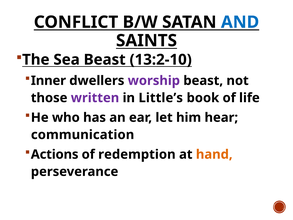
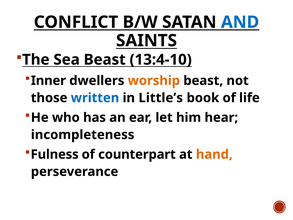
13:2-10: 13:2-10 -> 13:4-10 (161, 60)
worship colour: purple -> orange (154, 81)
written colour: purple -> blue (95, 98)
communication: communication -> incompleteness (83, 135)
Actions: Actions -> Fulness (55, 154)
redemption: redemption -> counterpart (137, 154)
